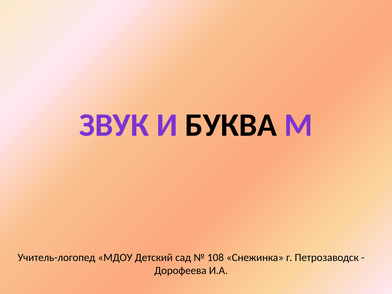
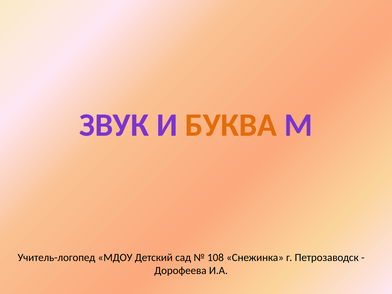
БУКВА colour: black -> orange (231, 125)
